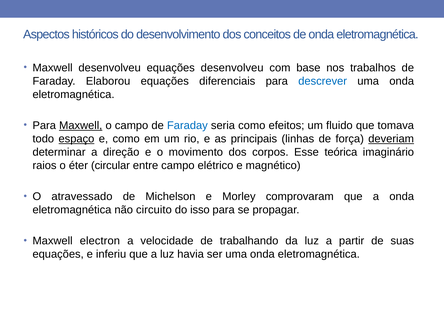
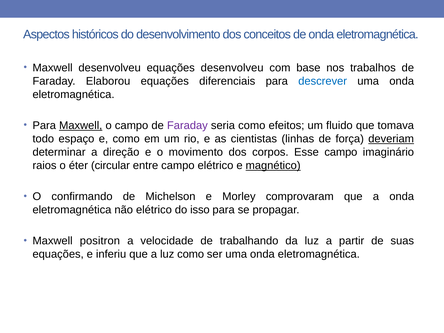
Faraday colour: blue -> purple (187, 125)
espaço underline: present -> none (76, 139)
principais: principais -> cientistas (254, 139)
Esse teórica: teórica -> campo (341, 152)
magnético underline: none -> present (273, 165)
atravessado: atravessado -> confirmando (82, 197)
não circuito: circuito -> elétrico (154, 210)
electron: electron -> positron (100, 241)
luz havia: havia -> como (191, 254)
